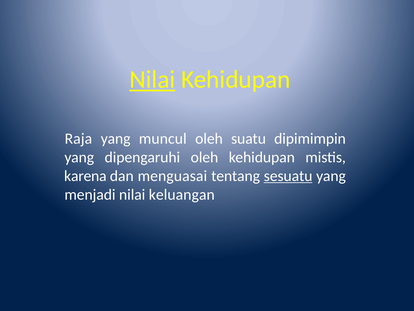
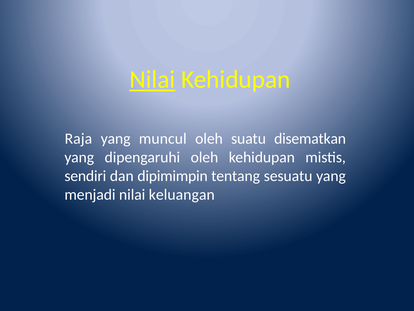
dipimimpin: dipimimpin -> disematkan (310, 138)
karena: karena -> sendiri (85, 176)
menguasai: menguasai -> dipimimpin (173, 176)
sesuatu underline: present -> none (288, 176)
